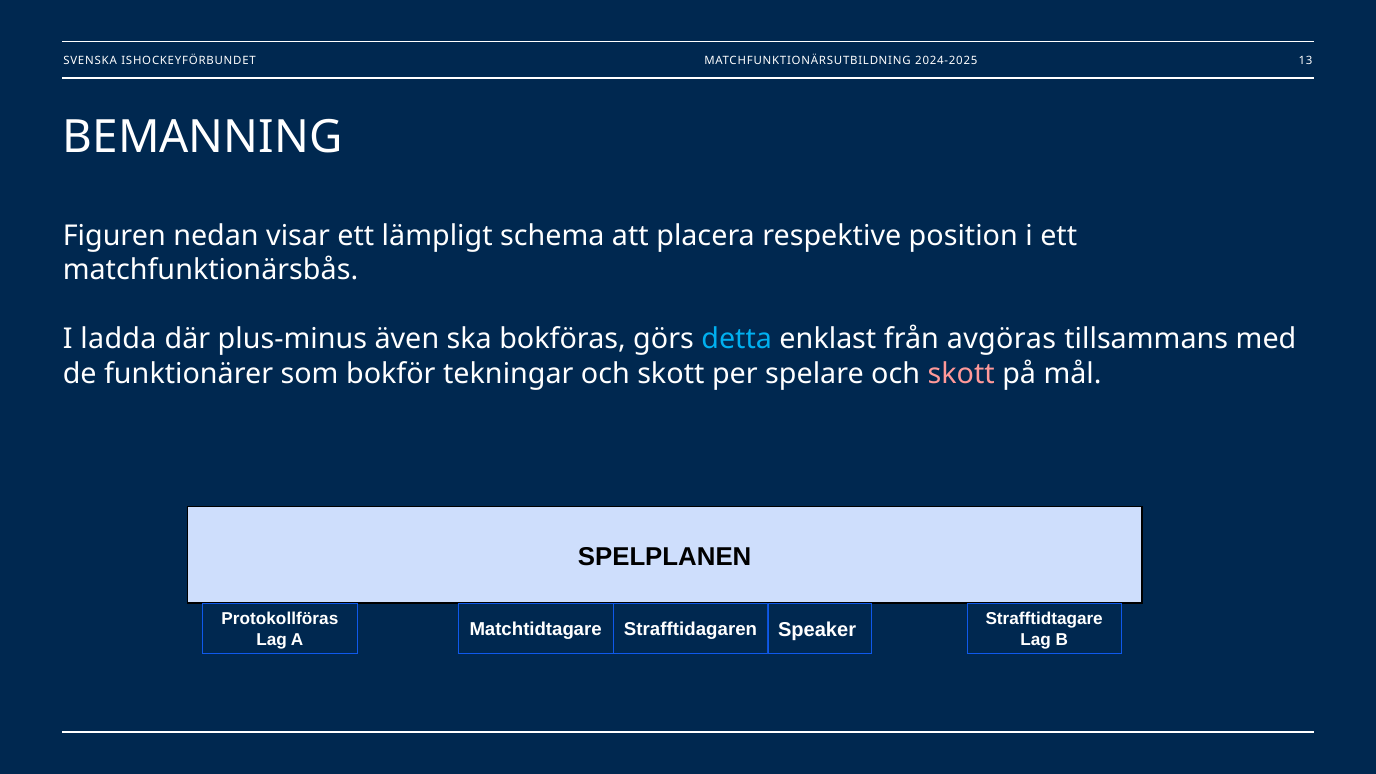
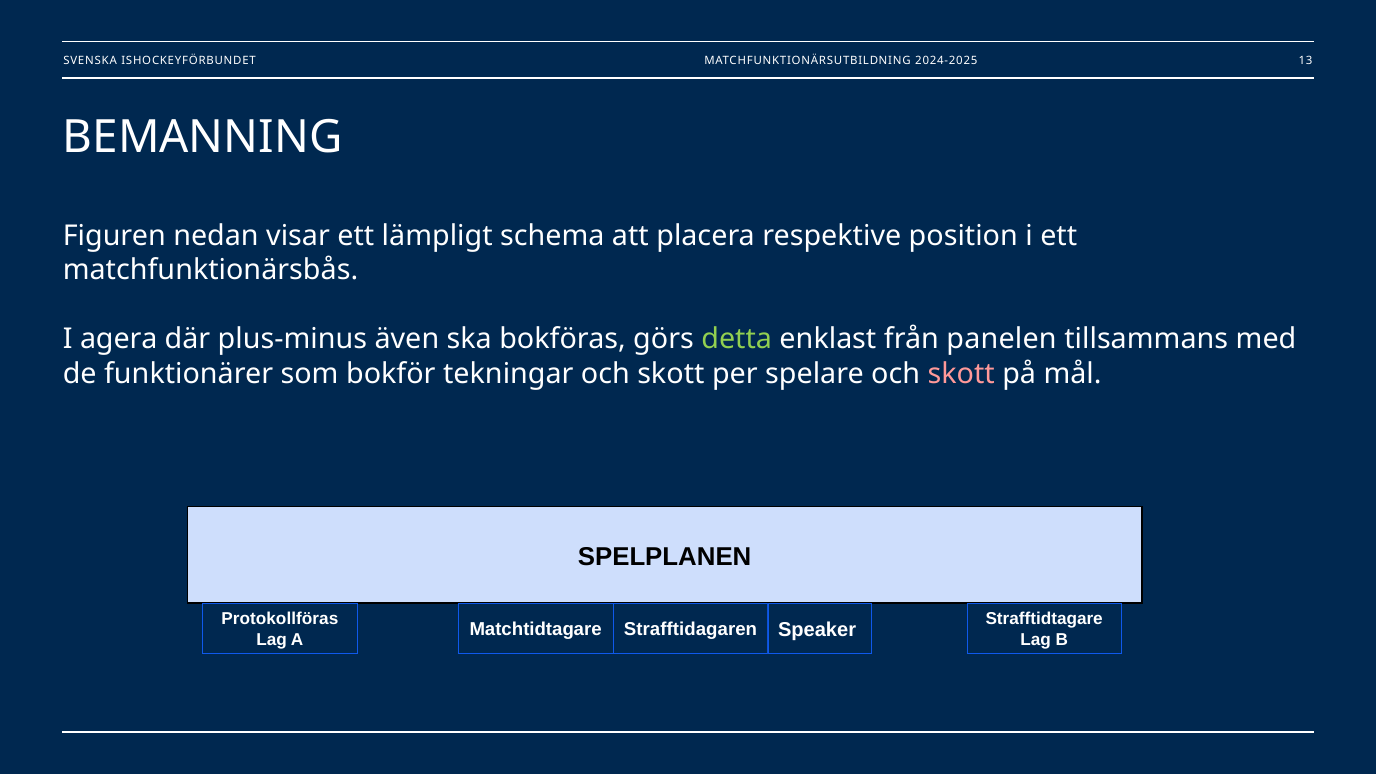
ladda: ladda -> agera (119, 339)
detta colour: light blue -> light green (737, 339)
avgöras: avgöras -> panelen (1002, 339)
